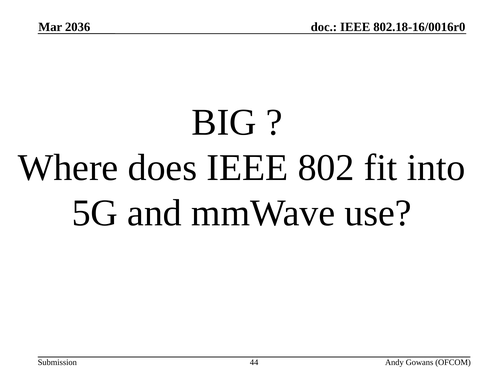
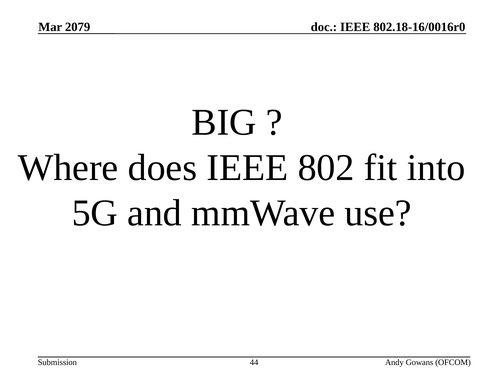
2036: 2036 -> 2079 (78, 27)
